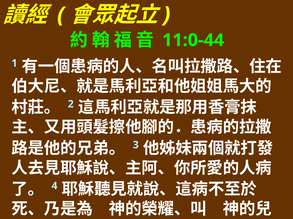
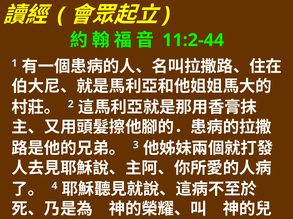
11:0-44: 11:0-44 -> 11:2-44 (193, 40)
